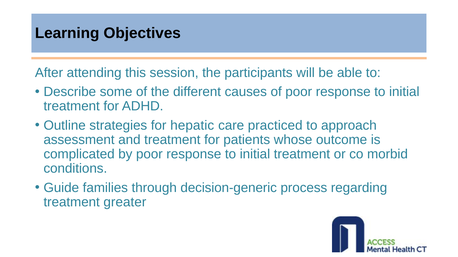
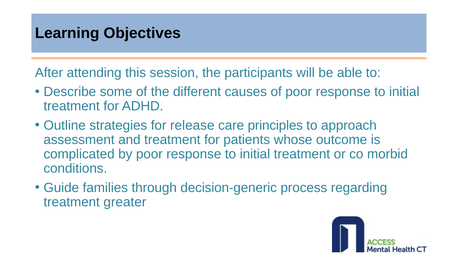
hepatic: hepatic -> release (192, 126)
practiced: practiced -> principles (275, 126)
